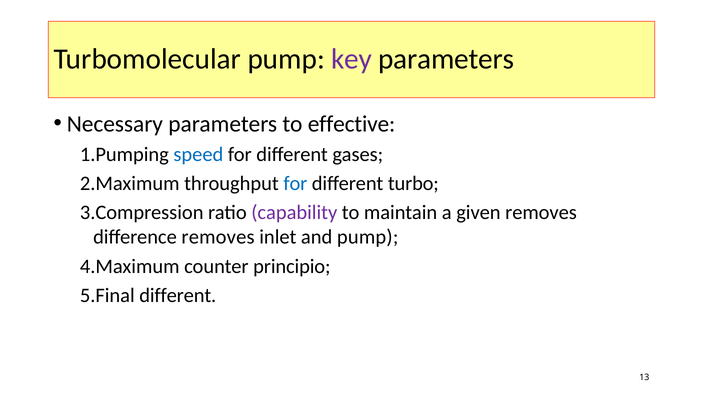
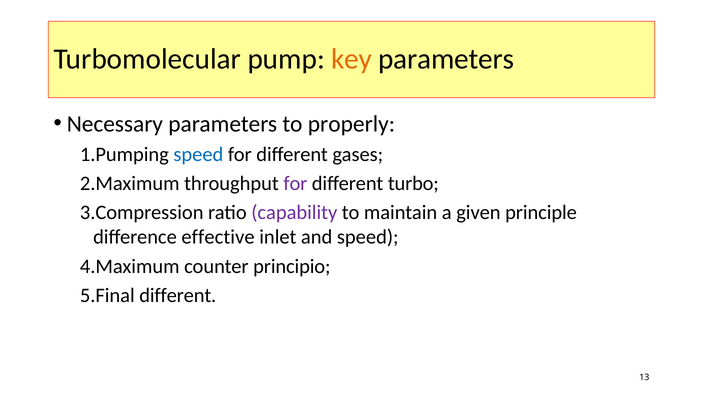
key colour: purple -> orange (352, 59)
effective: effective -> properly (351, 124)
for colour: blue -> purple (295, 183)
given removes: removes -> principle (541, 212)
difference removes: removes -> effective (218, 237)
and pump: pump -> speed (368, 237)
